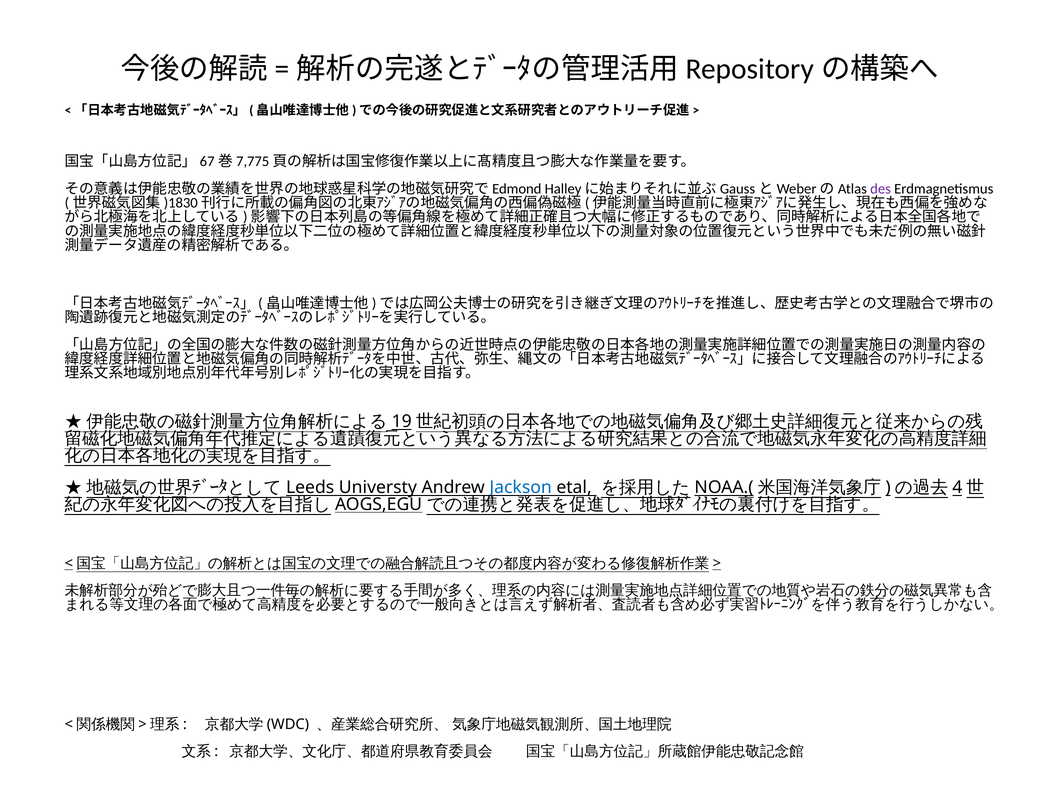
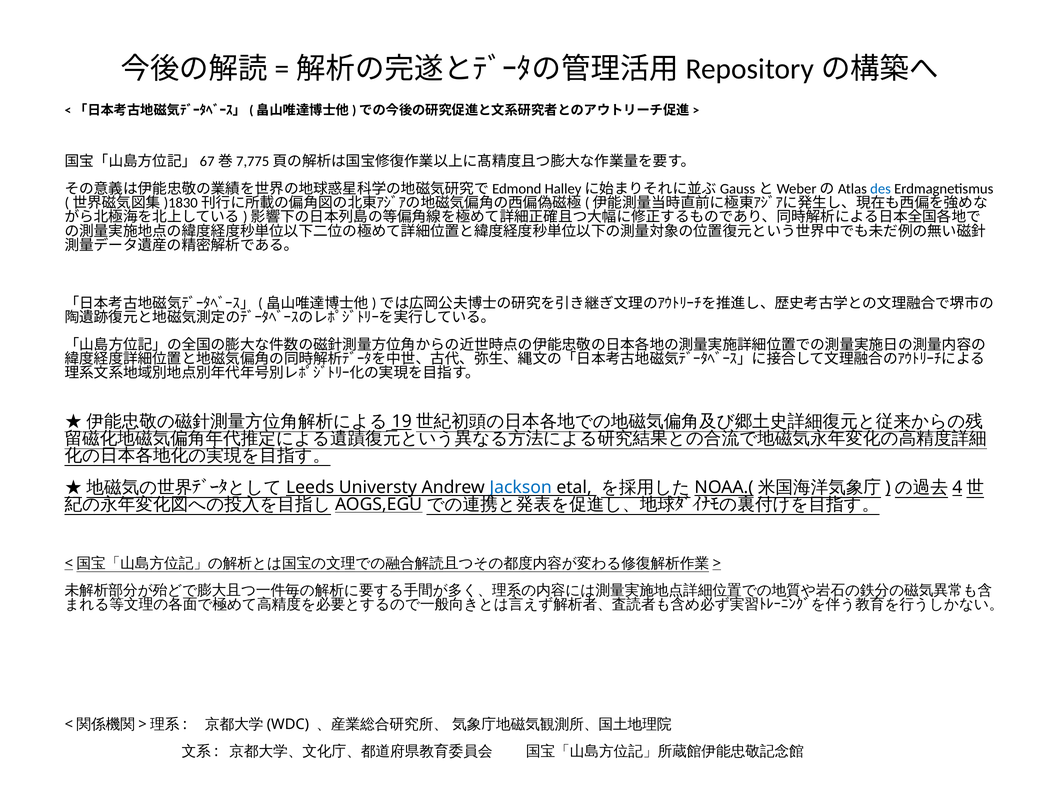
des colour: purple -> blue (881, 189)
